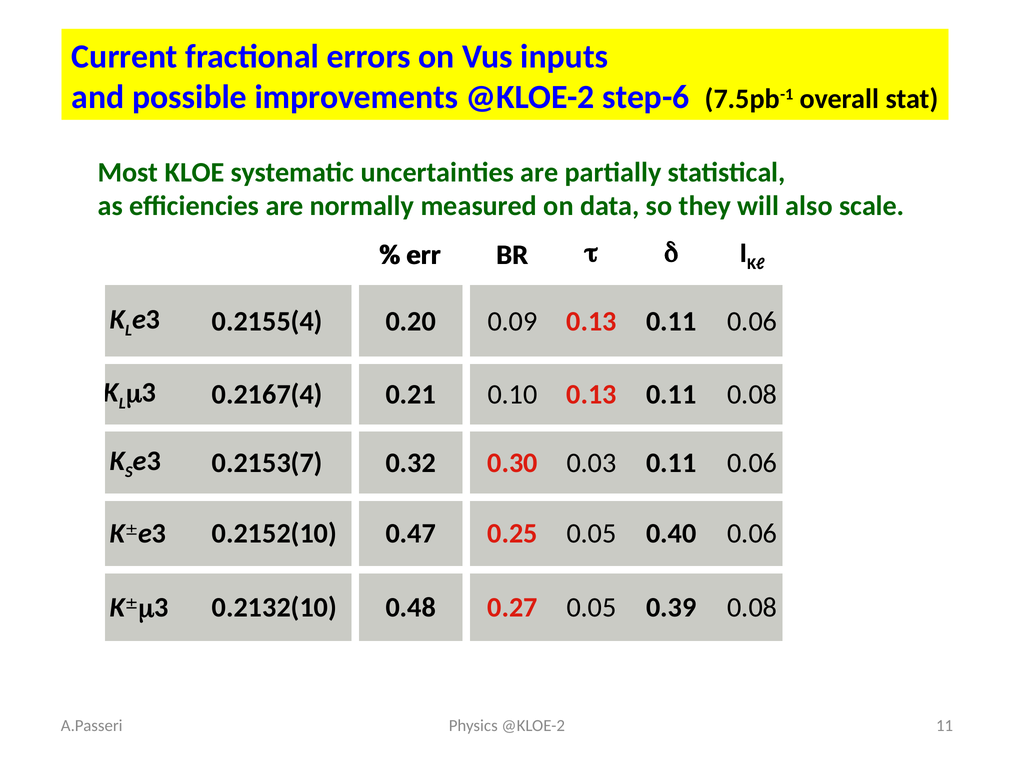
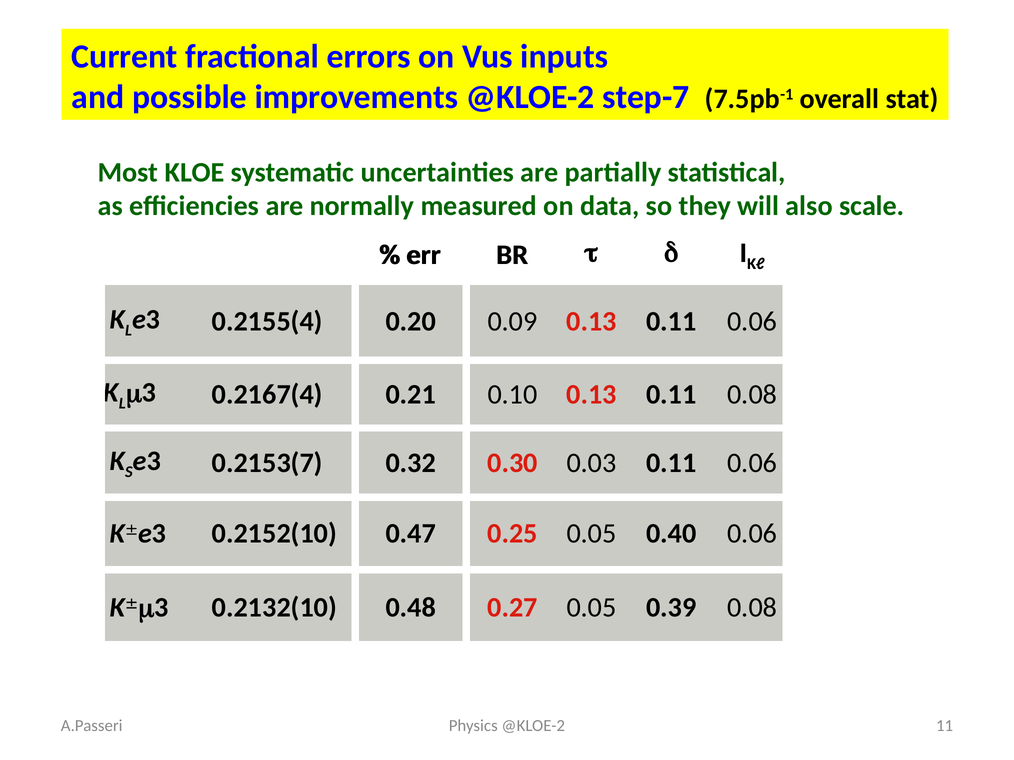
step-6: step-6 -> step-7 (646, 97)
